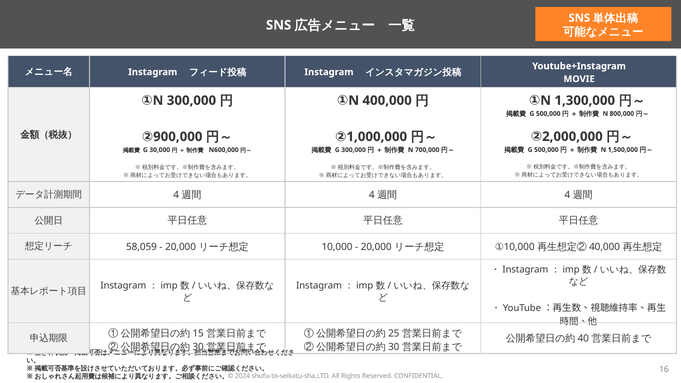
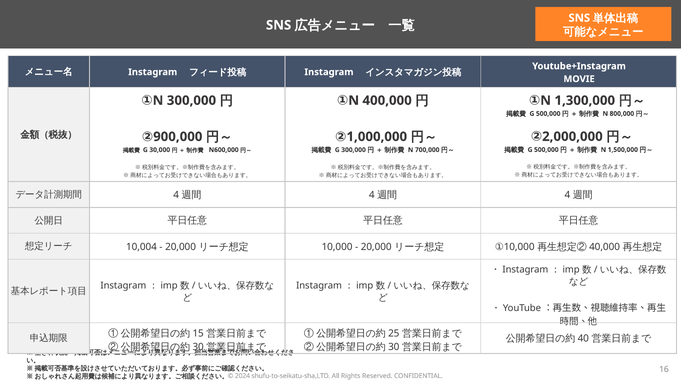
58,059: 58,059 -> 10,004 (141, 247)
